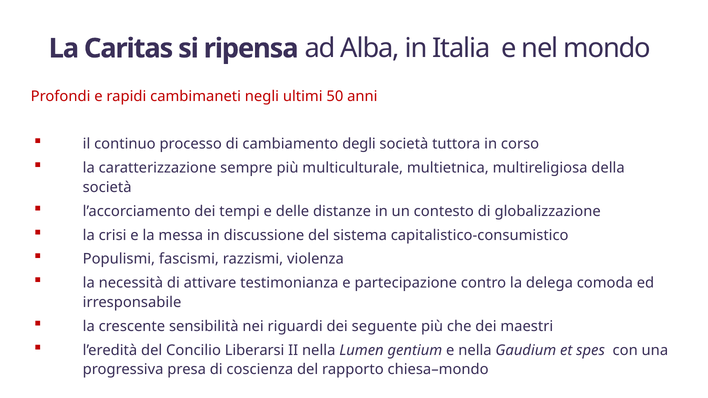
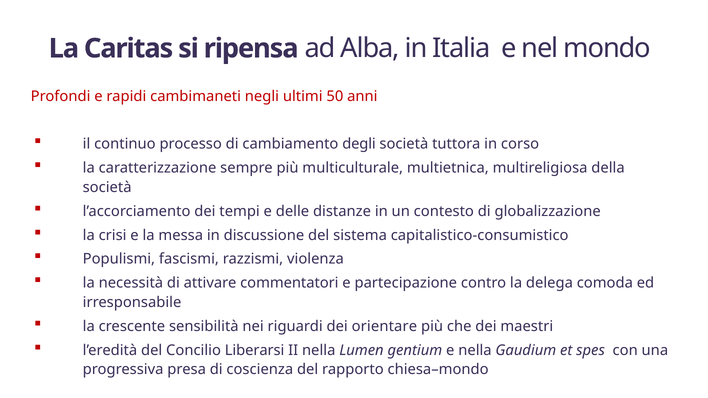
testimonianza: testimonianza -> commentatori (289, 283)
seguente: seguente -> orientare (384, 326)
